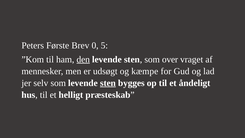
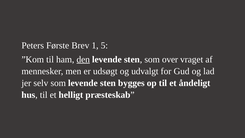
0: 0 -> 1 (95, 45)
kæmpe: kæmpe -> udvalgt (145, 71)
sten underline: present -> none (108, 83)
